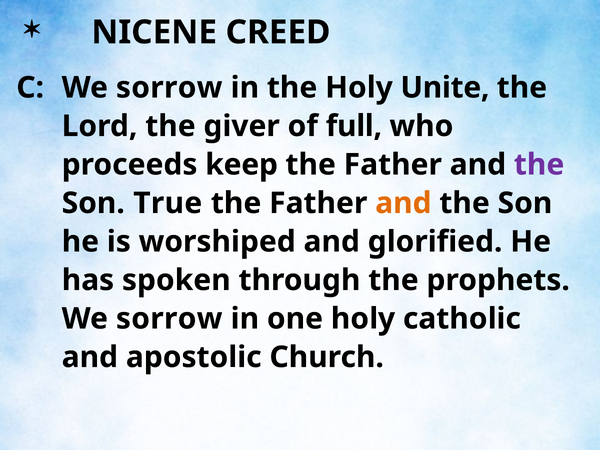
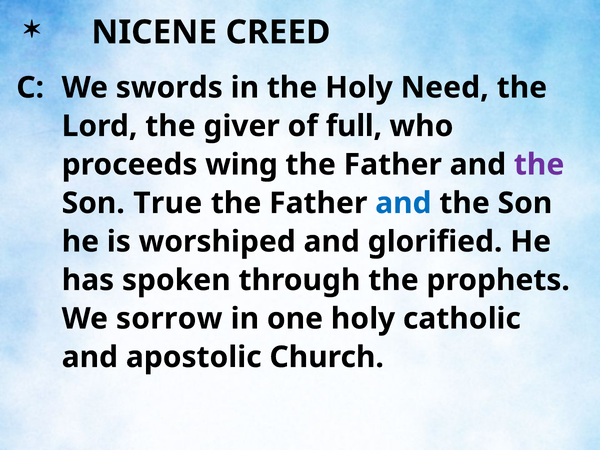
C We sorrow: sorrow -> swords (169, 88)
Unite: Unite -> Need (445, 88)
keep: keep -> wing (242, 165)
and colour: orange -> blue (403, 203)
